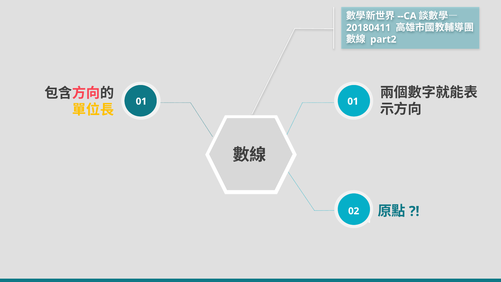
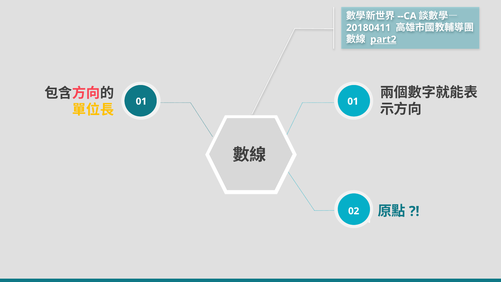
part2 underline: none -> present (383, 39)
